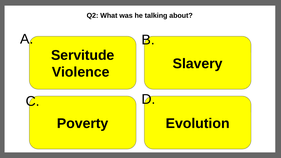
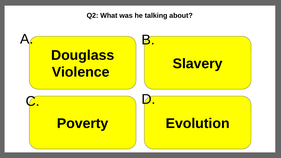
Servitude: Servitude -> Douglass (83, 55)
